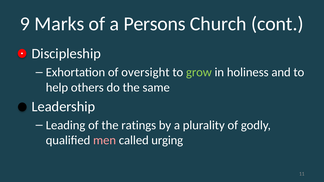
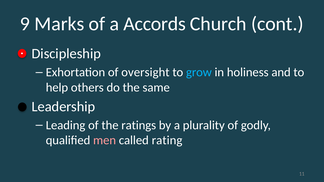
Persons: Persons -> Accords (155, 24)
grow colour: light green -> light blue (199, 72)
urging: urging -> rating (167, 140)
